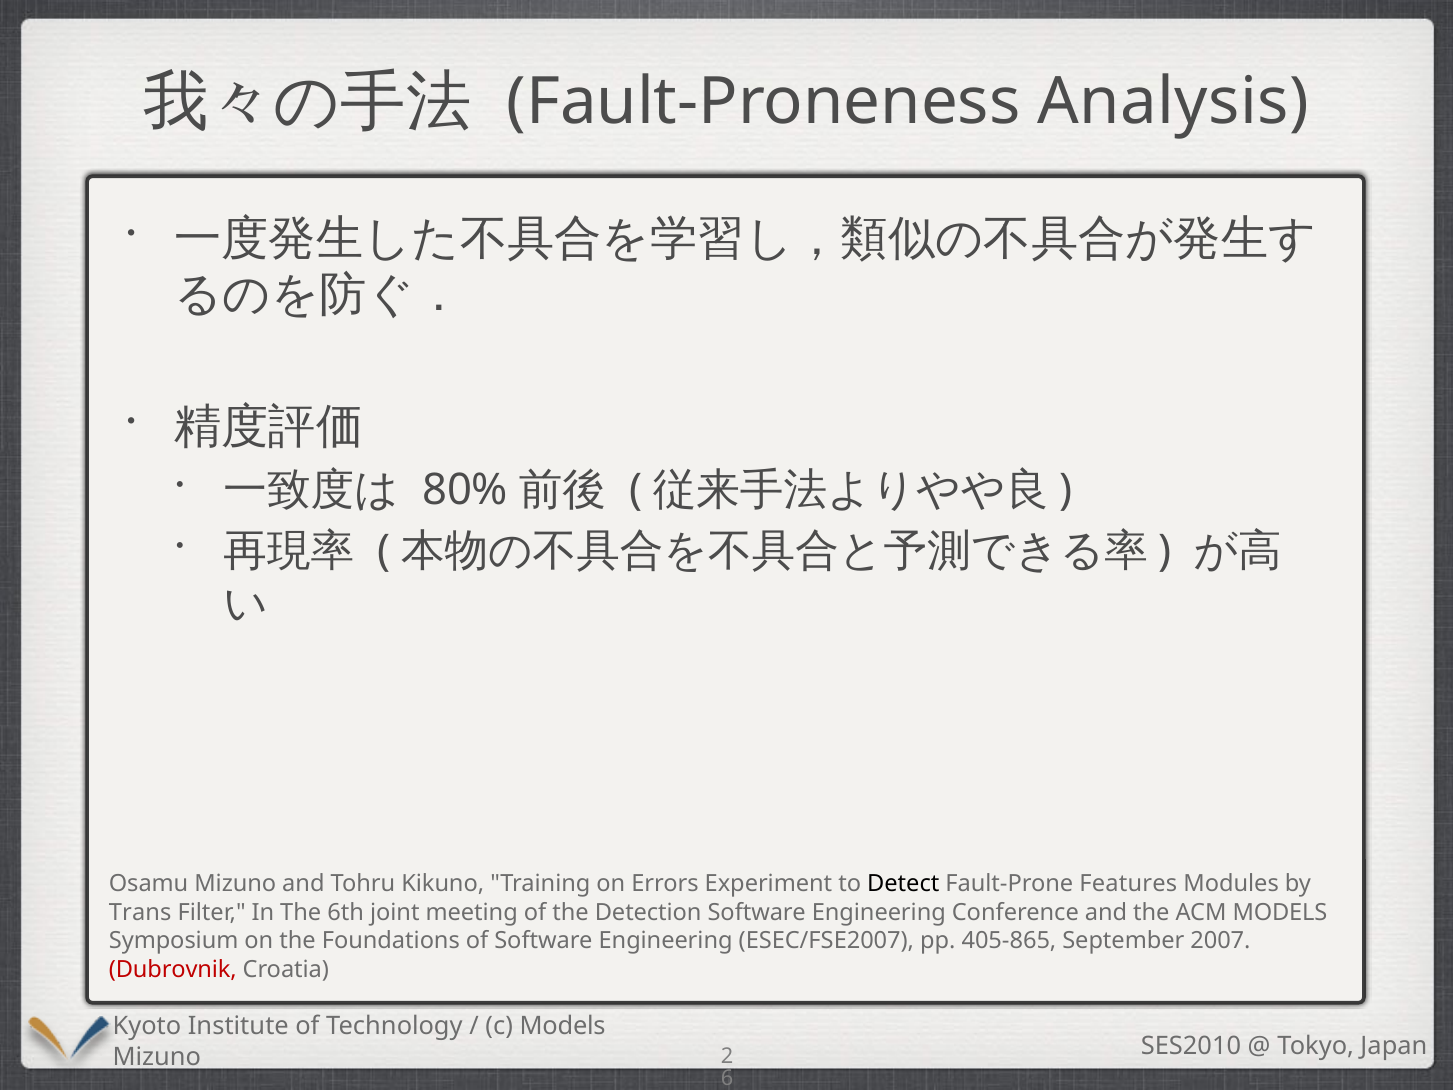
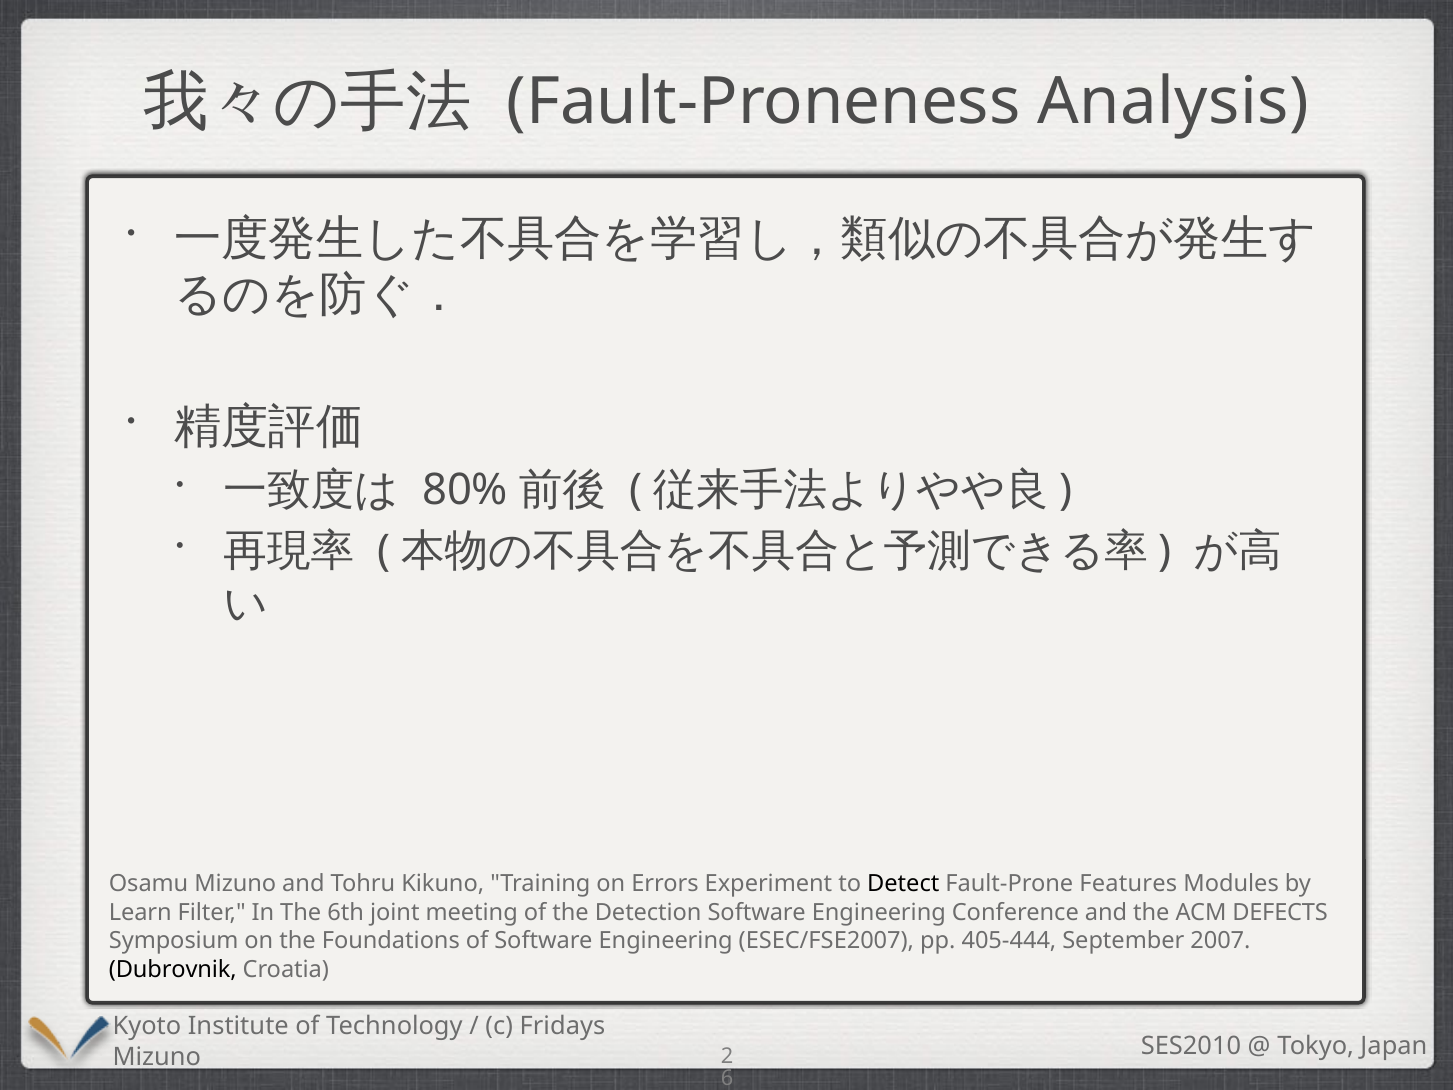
Trans: Trans -> Learn (140, 912)
ACM MODELS: MODELS -> DEFECTS (1280, 912)
405-865: 405-865 -> 405-444 (1009, 941)
Dubrovnik colour: red -> black (173, 969)
Models: Models -> Fridays (562, 1026)
